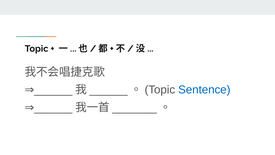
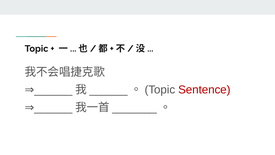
Sentence colour: blue -> red (204, 90)
